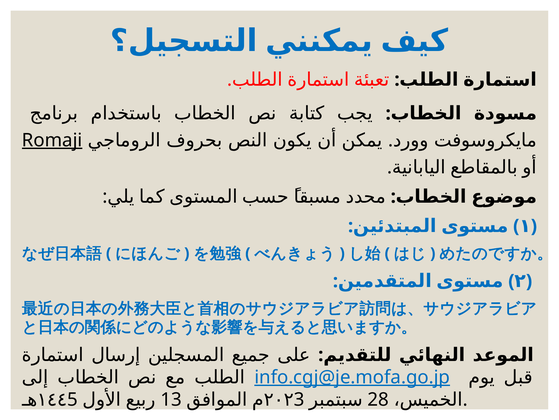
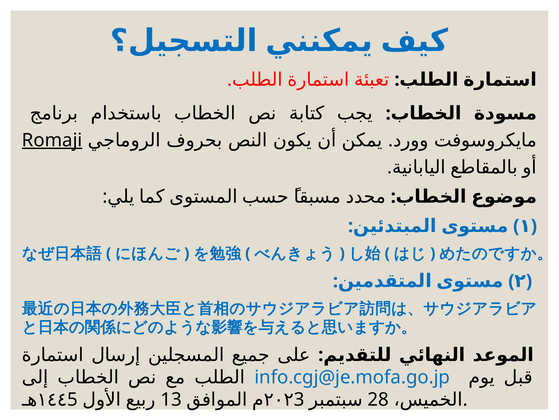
info.cgj@je.mofa.go.jp underline: present -> none (352, 377)
